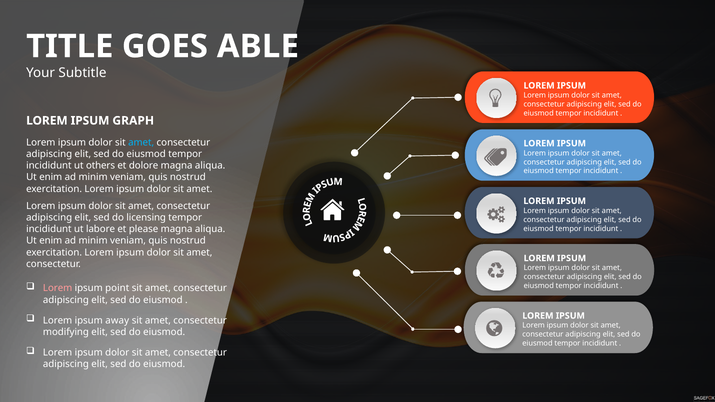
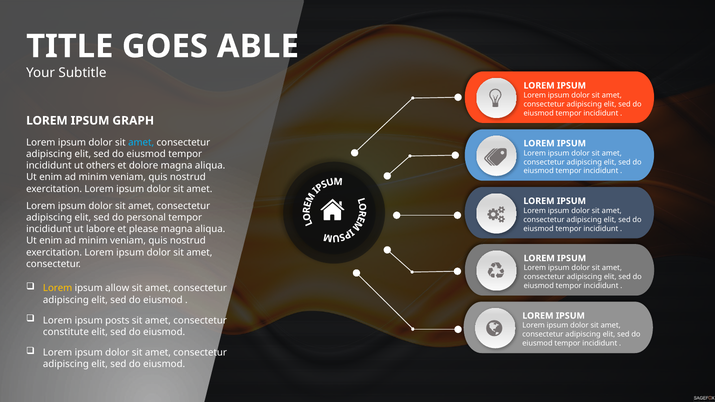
licensing: licensing -> personal (146, 218)
Lorem colour: pink -> yellow (58, 288)
point: point -> allow (117, 288)
away: away -> posts (117, 321)
modifying: modifying -> constitute (66, 332)
